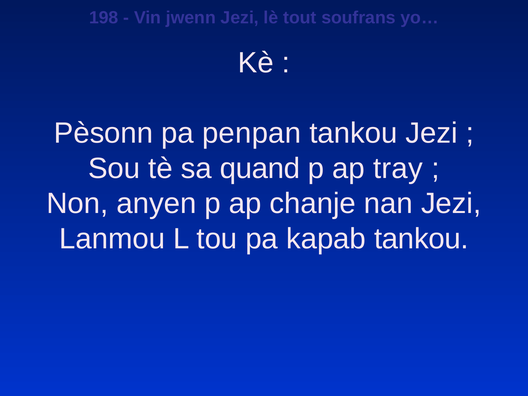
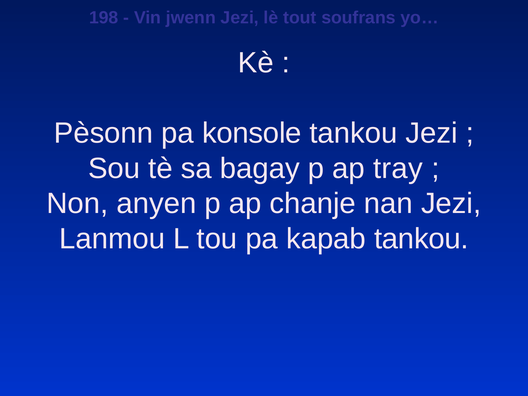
penpan: penpan -> konsole (252, 133)
quand: quand -> bagay (260, 168)
